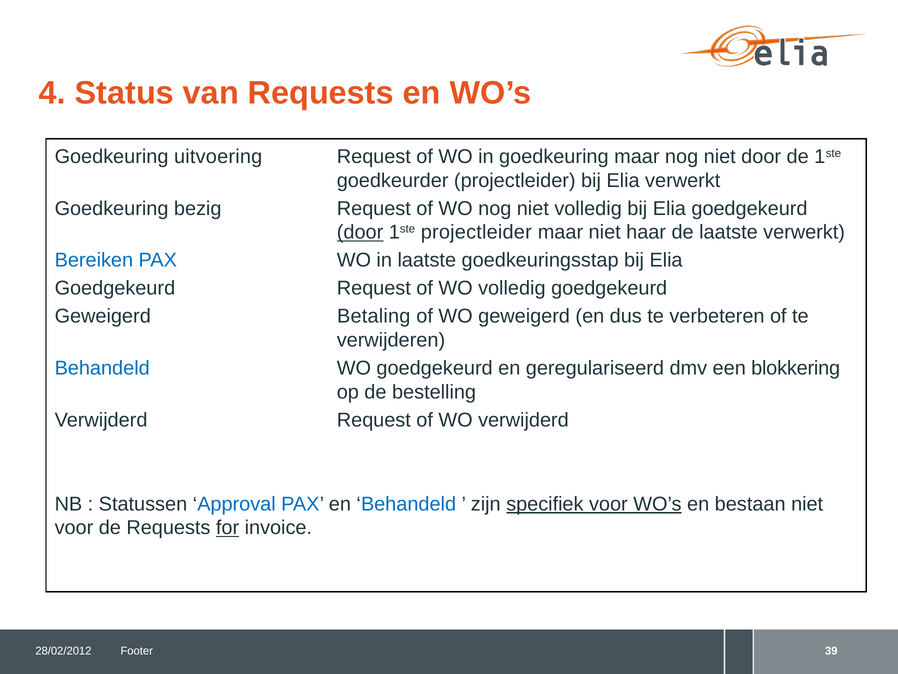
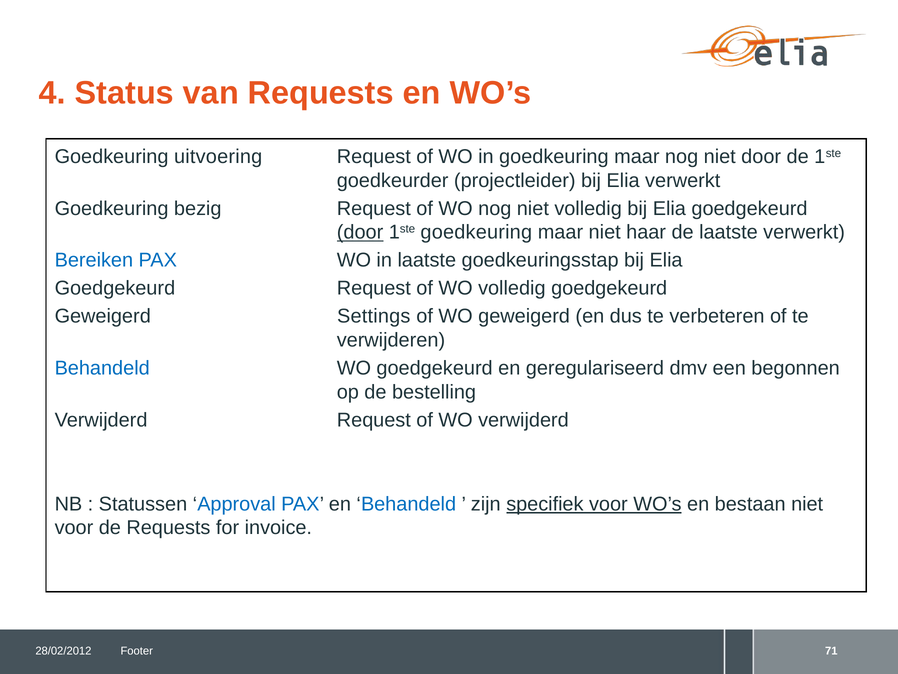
1ste projectleider: projectleider -> goedkeuring (476, 232)
Betaling: Betaling -> Settings (374, 316)
blokkering: blokkering -> begonnen (796, 368)
for underline: present -> none (228, 527)
39: 39 -> 71 (831, 651)
